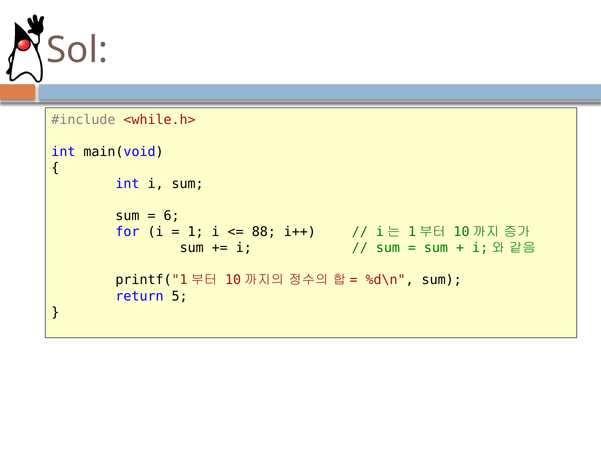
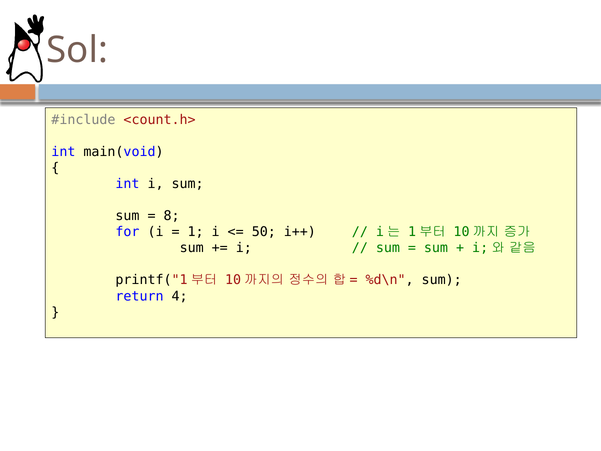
<while.h>: <while.h> -> <count.h> (160, 120)
6: 6 -> 8 (172, 216)
88: 88 -> 50 (264, 232)
5: 5 -> 4 (180, 296)
